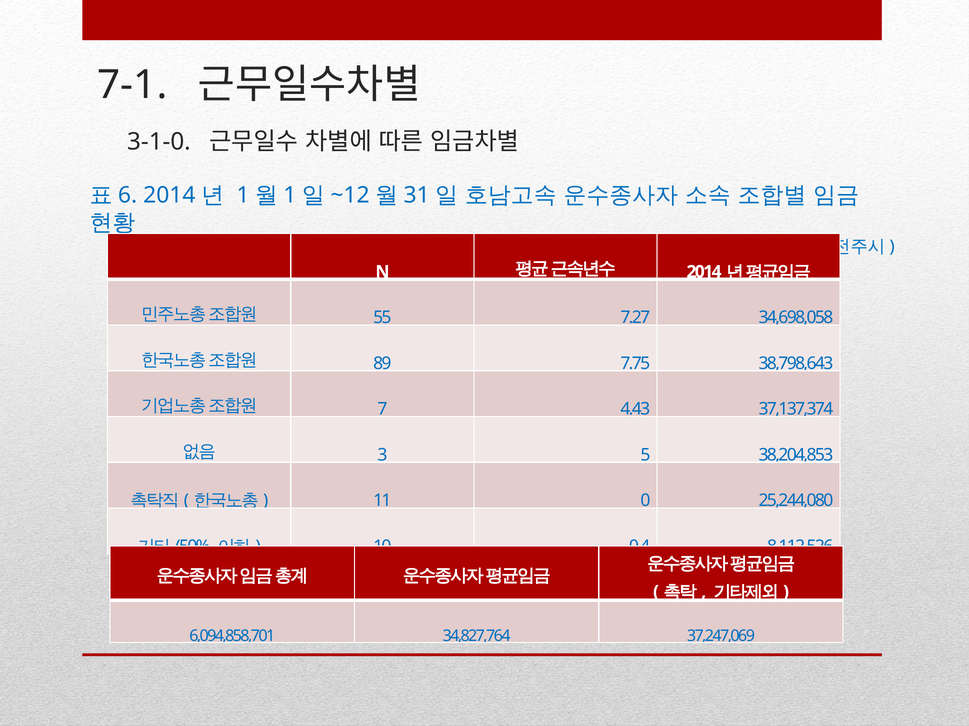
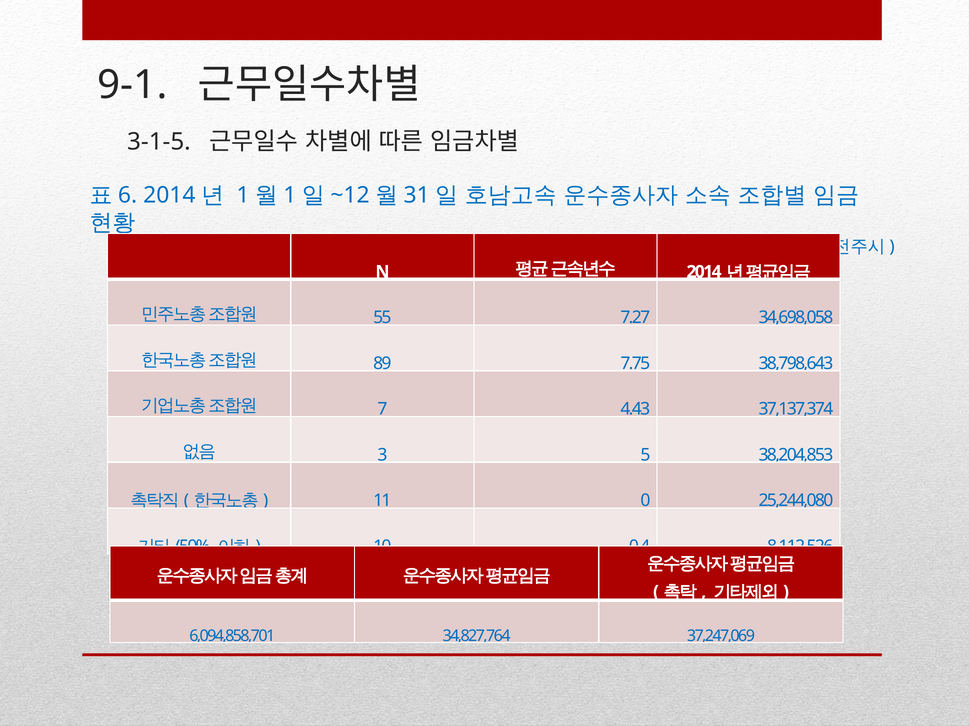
7-1: 7-1 -> 9-1 (132, 85)
3-1-0: 3-1-0 -> 3-1-5 (159, 142)
